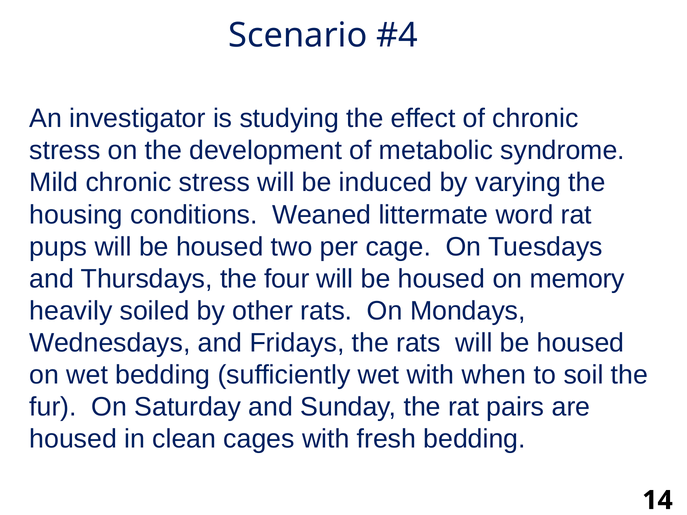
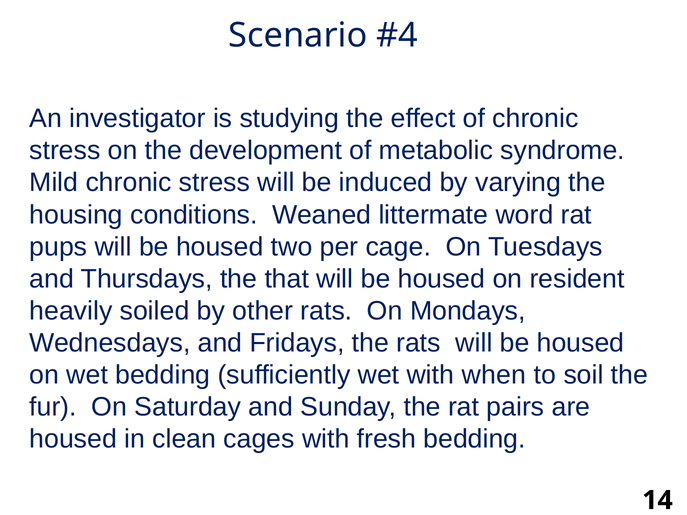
four: four -> that (287, 279)
memory: memory -> resident (577, 279)
